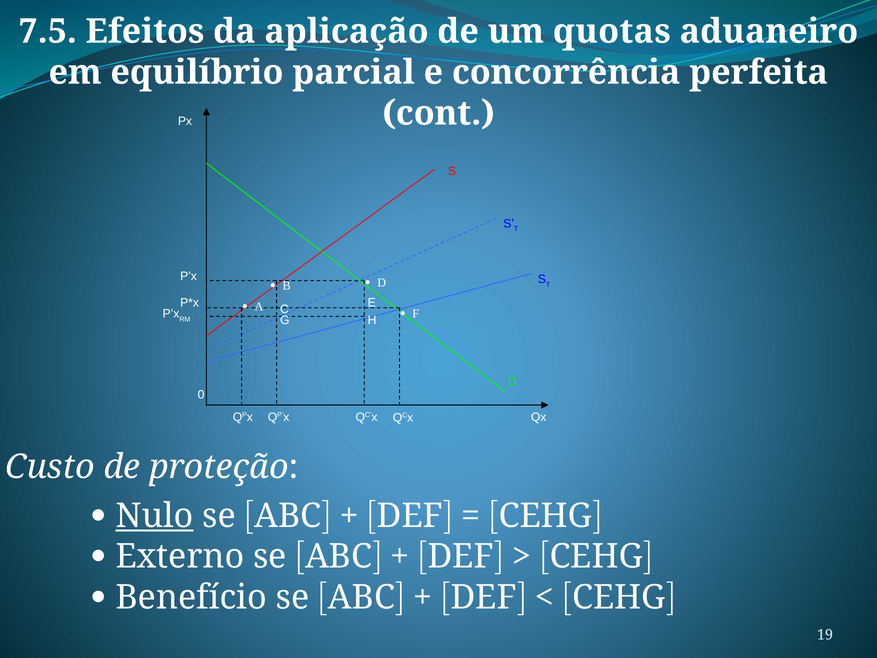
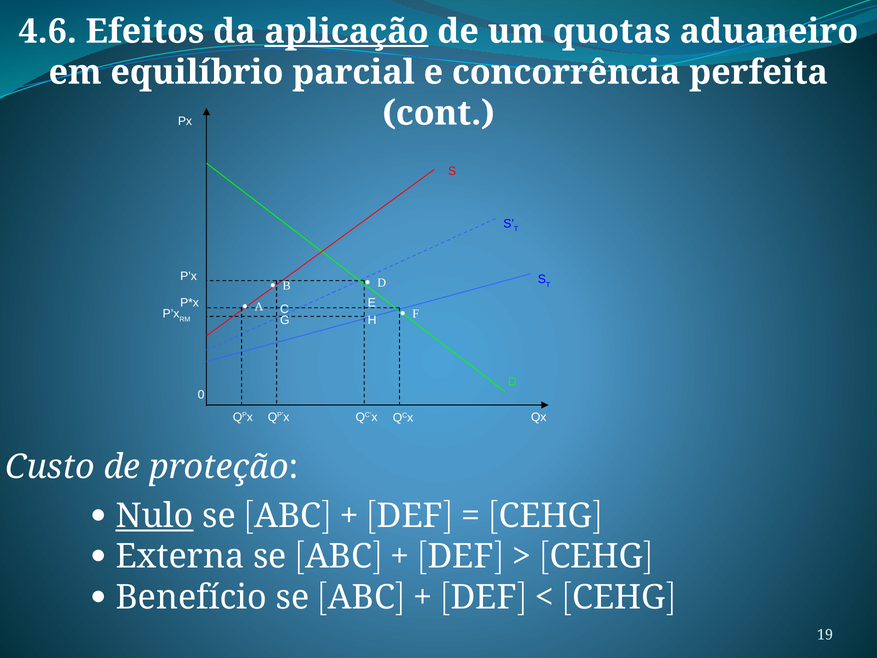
7.5: 7.5 -> 4.6 (48, 31)
aplicação underline: none -> present (347, 31)
Externo: Externo -> Externa (180, 557)
